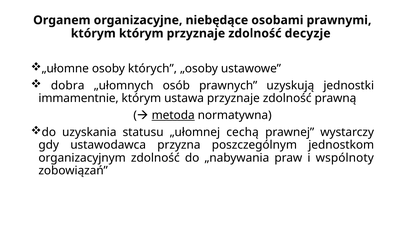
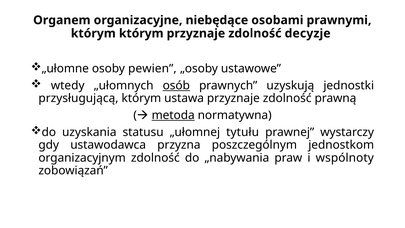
których: których -> pewien (152, 68)
dobra: dobra -> wtedy (68, 85)
osób underline: none -> present (176, 85)
immamentnie: immamentnie -> przysługującą (78, 98)
cechą: cechą -> tytułu (243, 132)
